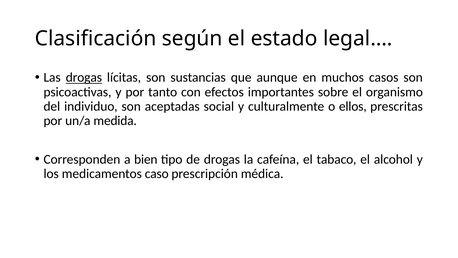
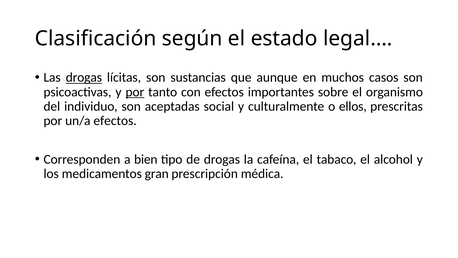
por underline: none -> present (135, 92)
un/a medida: medida -> efectos (115, 121)
caso: caso -> gran (157, 174)
